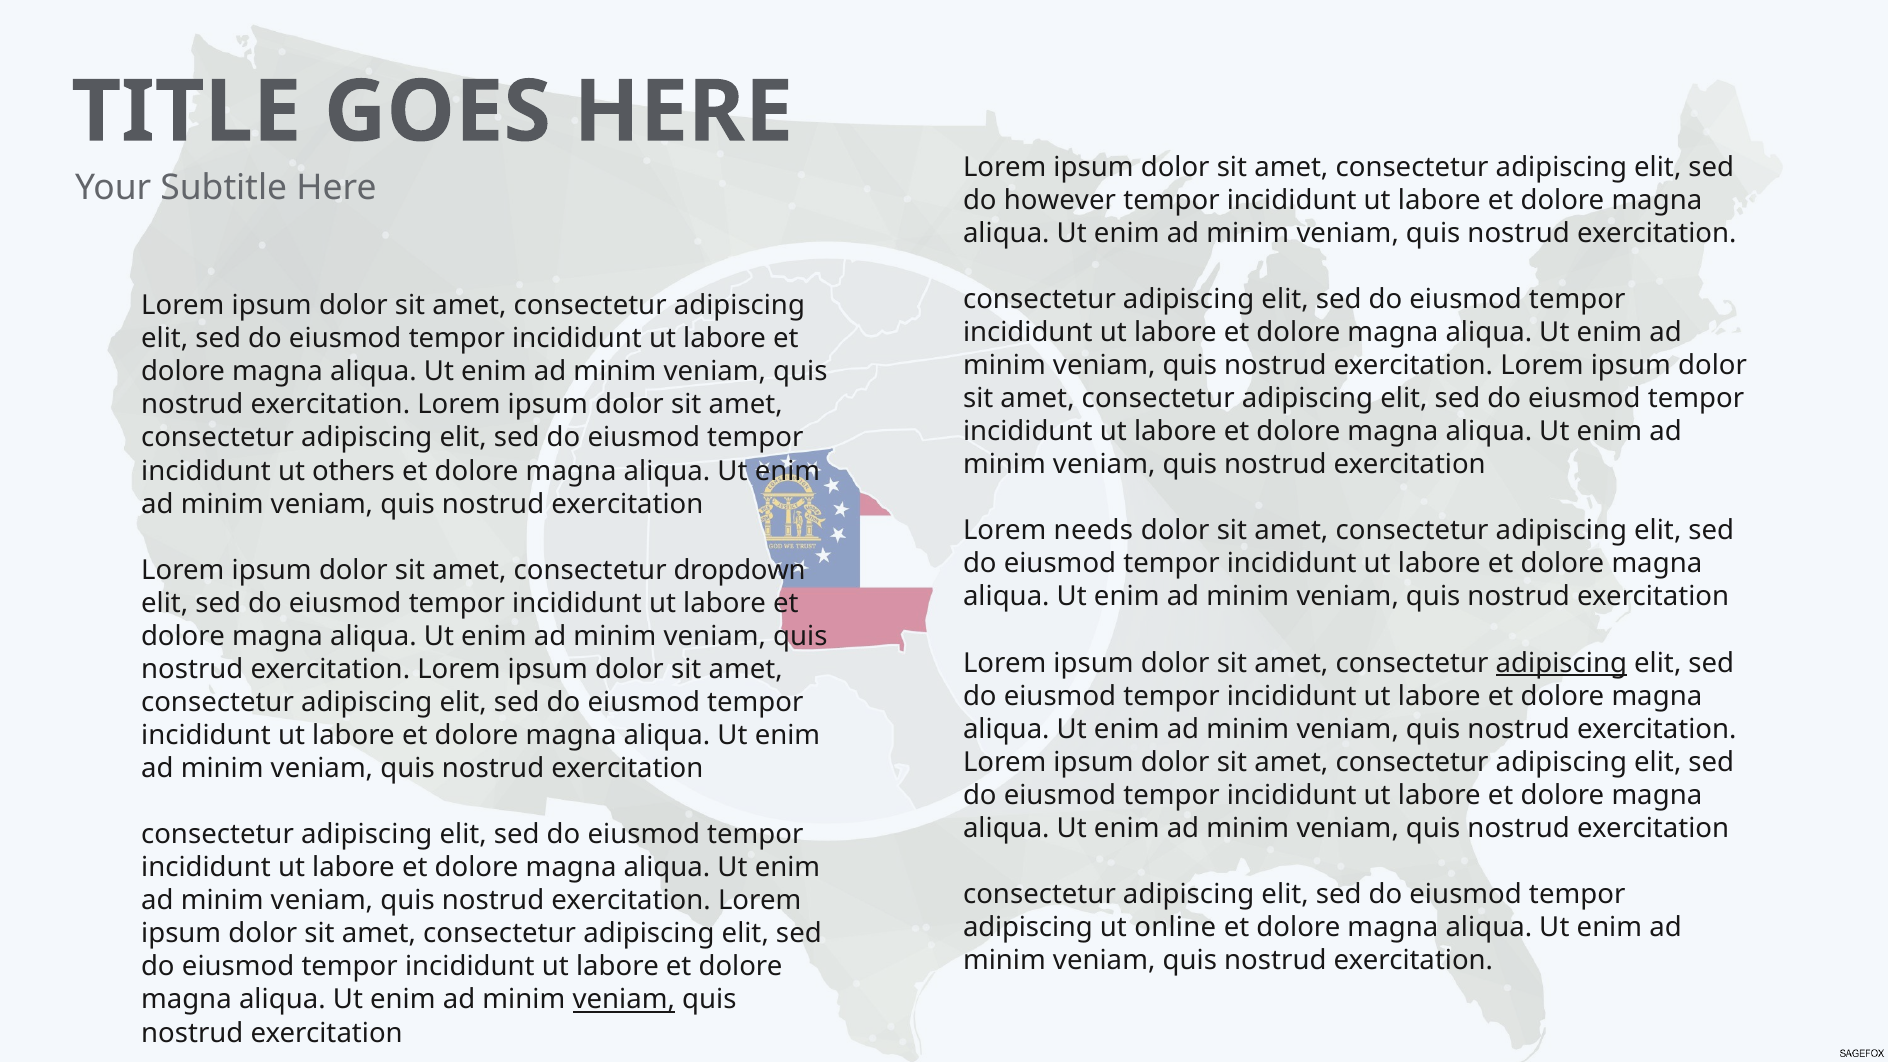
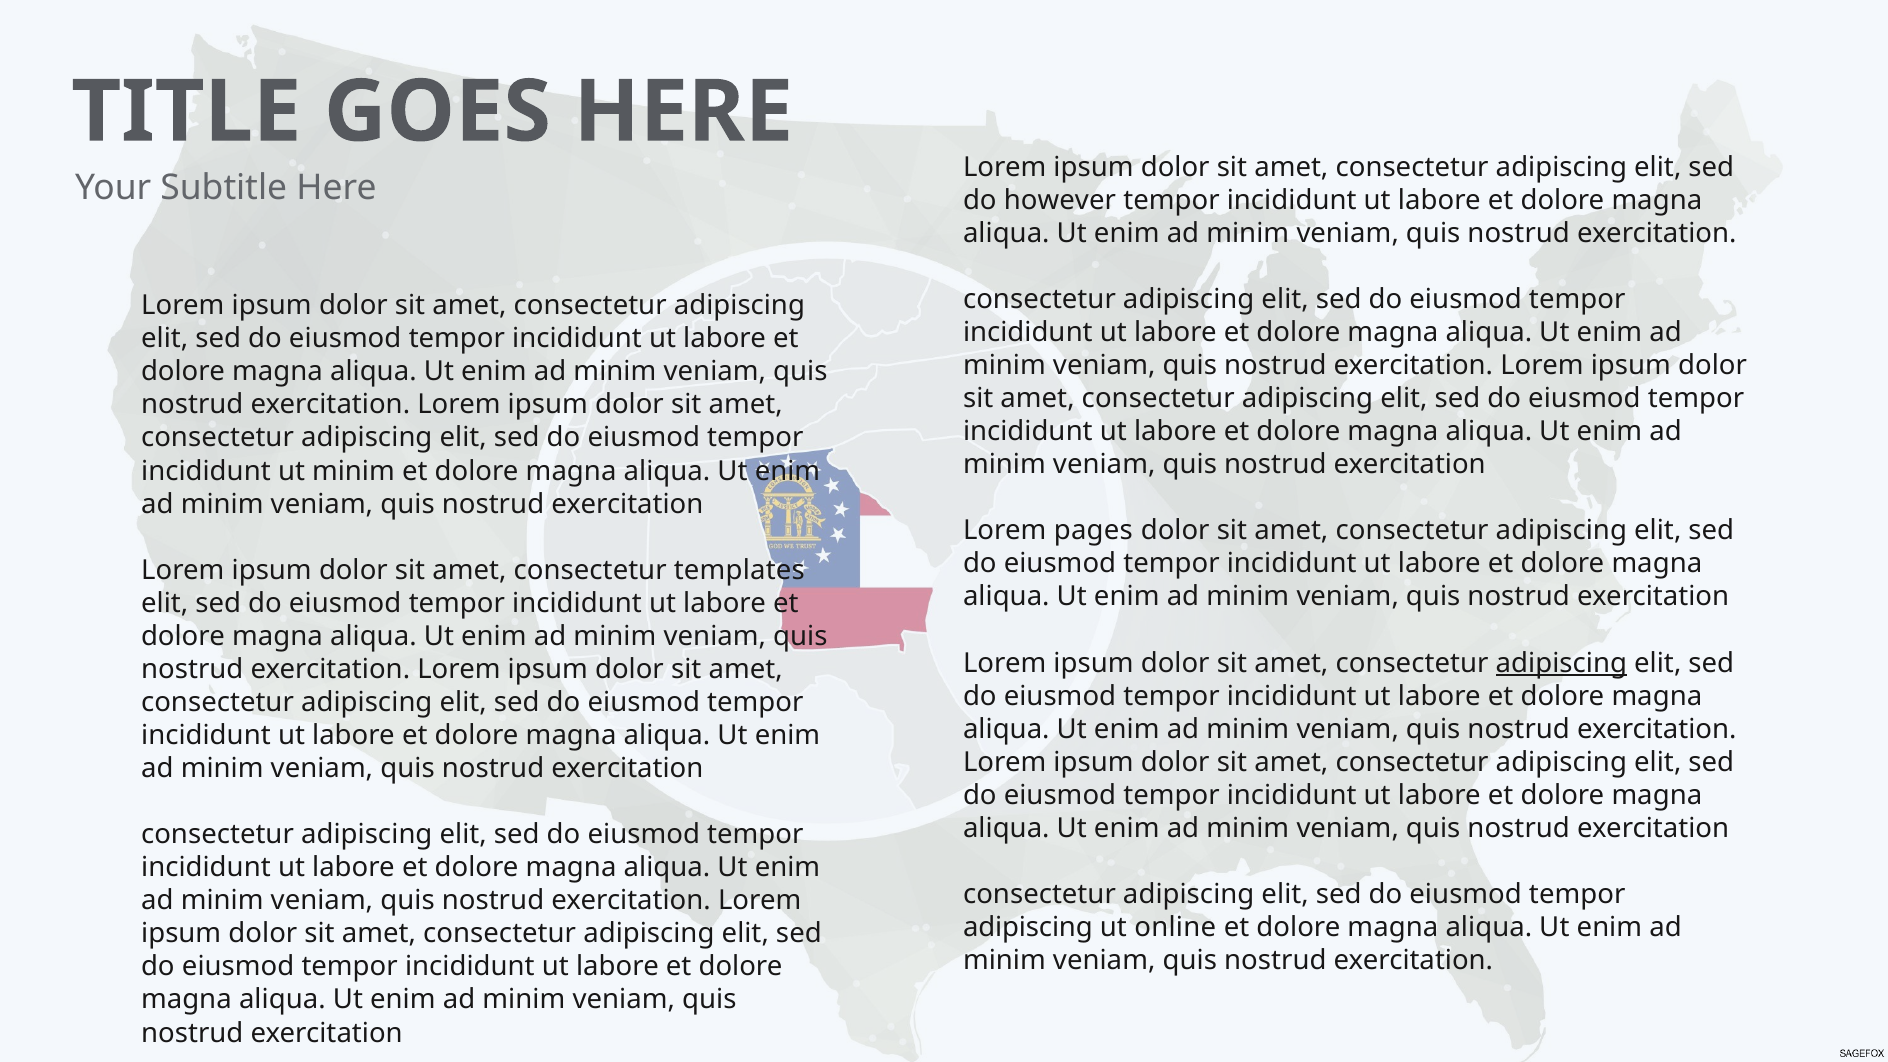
ut others: others -> minim (354, 471)
needs: needs -> pages (1093, 531)
dropdown: dropdown -> templates (739, 570)
veniam underline: present -> none (624, 1000)
